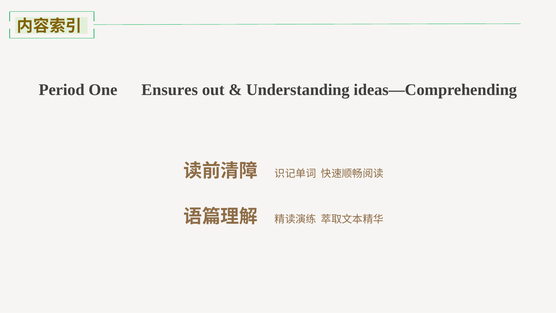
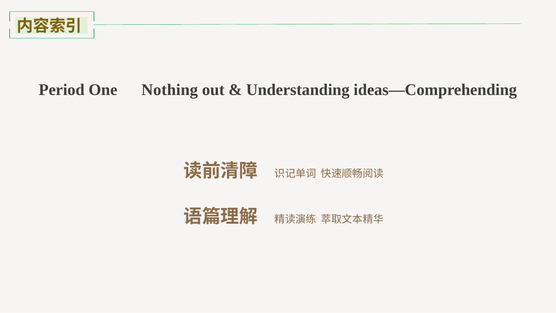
Ensures: Ensures -> Nothing (170, 90)
